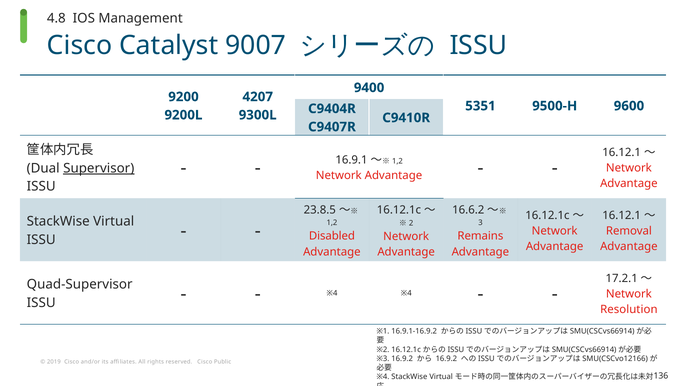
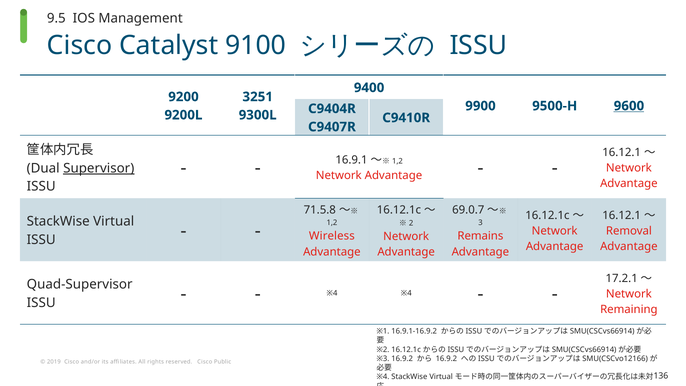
4.8: 4.8 -> 9.5 (56, 19)
9007: 9007 -> 9100 (256, 45)
4207: 4207 -> 3251 (258, 97)
5351: 5351 -> 9900 (480, 106)
9600 underline: none -> present (629, 106)
23.8.5: 23.8.5 -> 71.5.8 (320, 210)
16.6.2: 16.6.2 -> 69.0.7 (468, 210)
Disabled: Disabled -> Wireless (332, 236)
Resolution: Resolution -> Remaining (629, 309)
